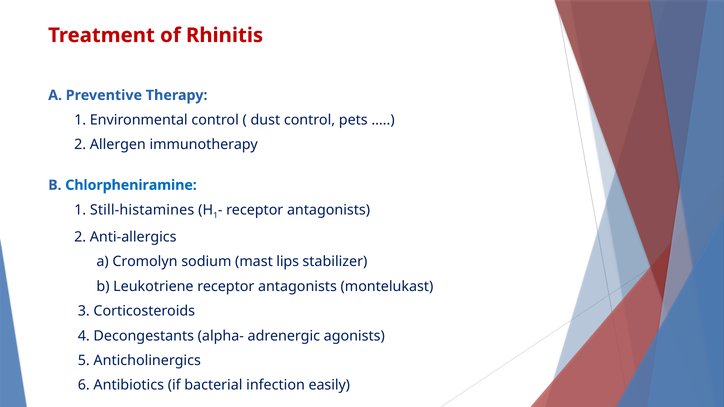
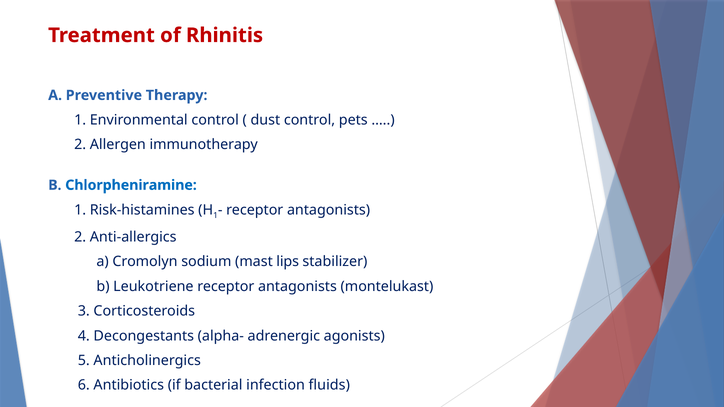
Still-histamines: Still-histamines -> Risk-histamines (142, 210)
easily: easily -> fluids (329, 385)
